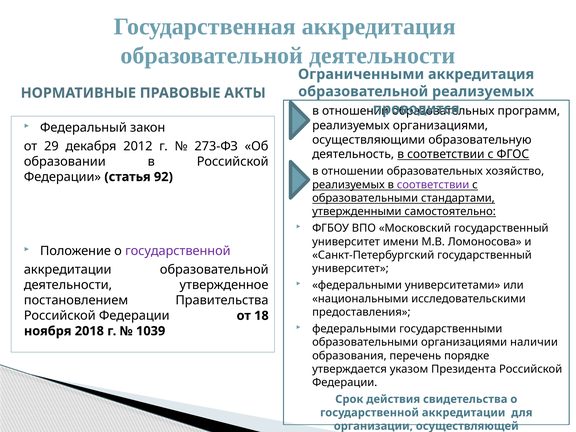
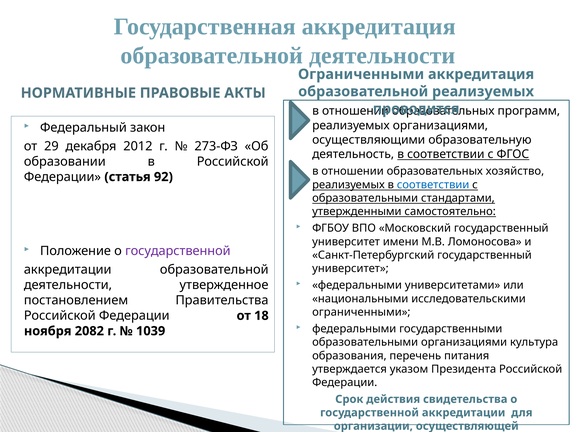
соответствии colour: purple -> blue (433, 185)
предоставления: предоставления -> ограниченными (361, 312)
2018: 2018 -> 2082 (89, 331)
наличии: наличии -> культура (534, 342)
порядке: порядке -> питания (467, 356)
